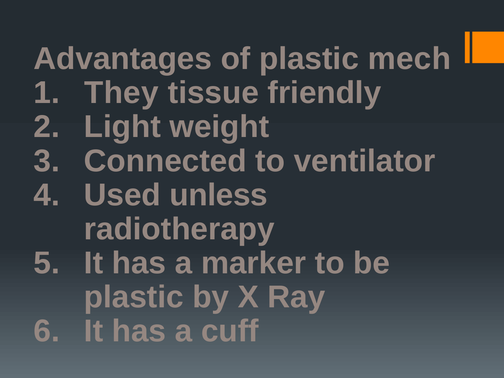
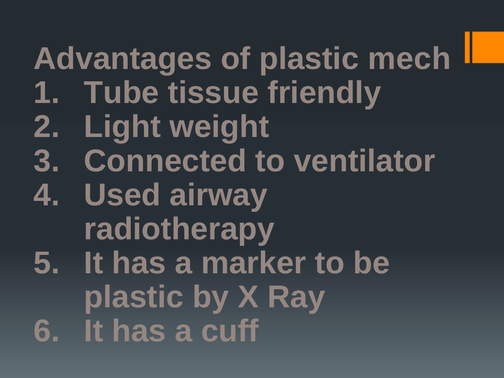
They: They -> Tube (122, 93)
unless: unless -> airway (219, 195)
